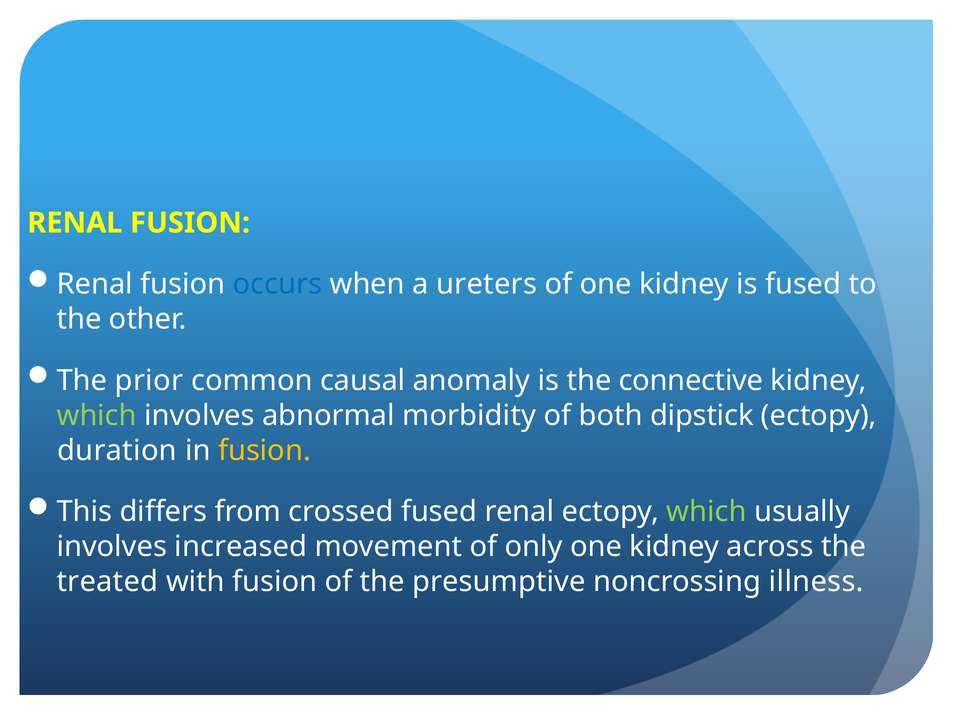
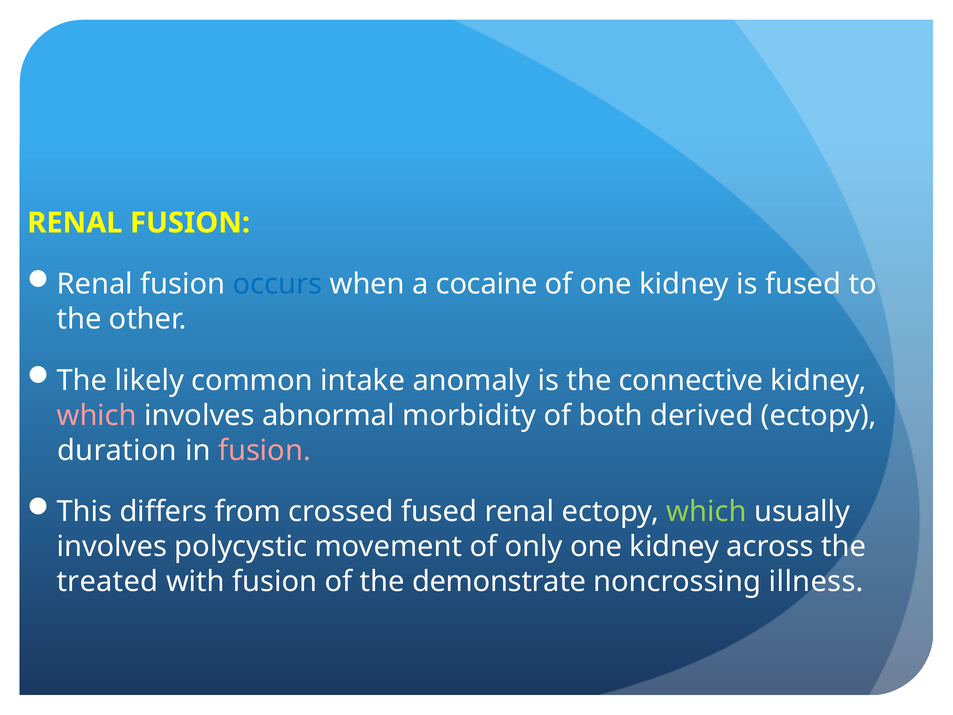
ureters: ureters -> cocaine (487, 284)
prior: prior -> likely (149, 380)
causal: causal -> intake (363, 380)
which colour: light green -> pink (97, 415)
dipstick: dipstick -> derived (702, 415)
fusion colour: yellow -> pink (264, 450)
increased: increased -> polycystic (241, 547)
presumptive: presumptive -> demonstrate (499, 581)
